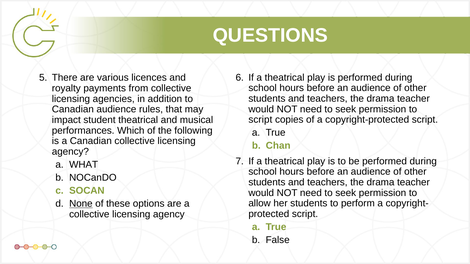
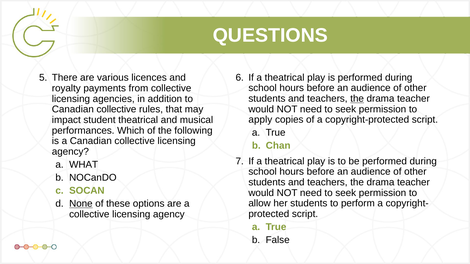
the underline: none -> present (357, 99)
audience: audience -> collective (116, 110)
script: script -> apply (260, 120)
